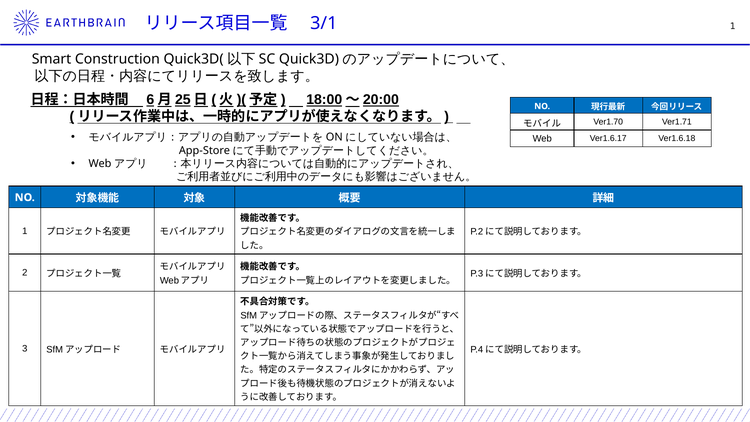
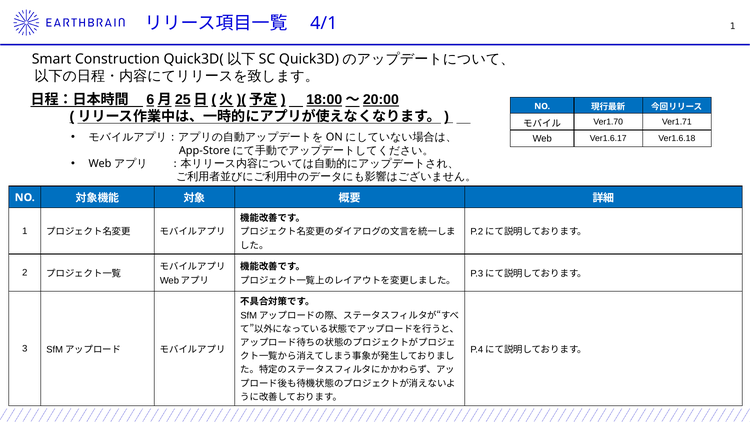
3/1: 3/1 -> 4/1 (324, 24)
